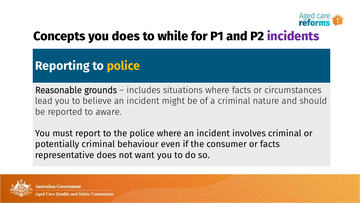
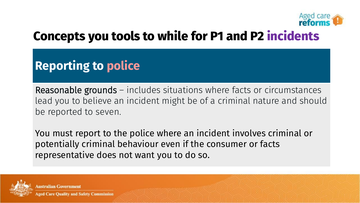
you does: does -> tools (126, 36)
police colour: yellow -> pink (123, 66)
aware: aware -> seven (109, 112)
